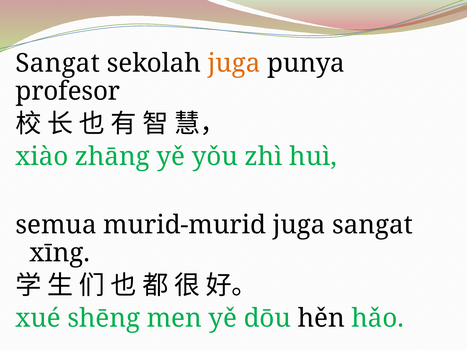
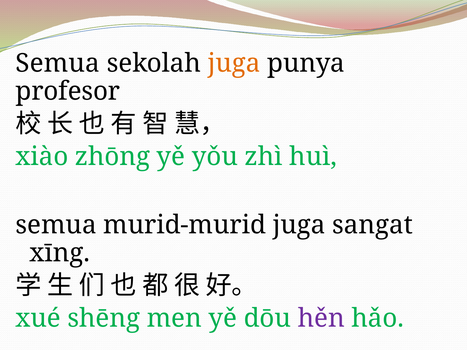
Sangat: Sangat -> Semua (58, 63)
zhāng: zhāng -> zhōng (112, 157)
hěn colour: black -> purple (321, 319)
